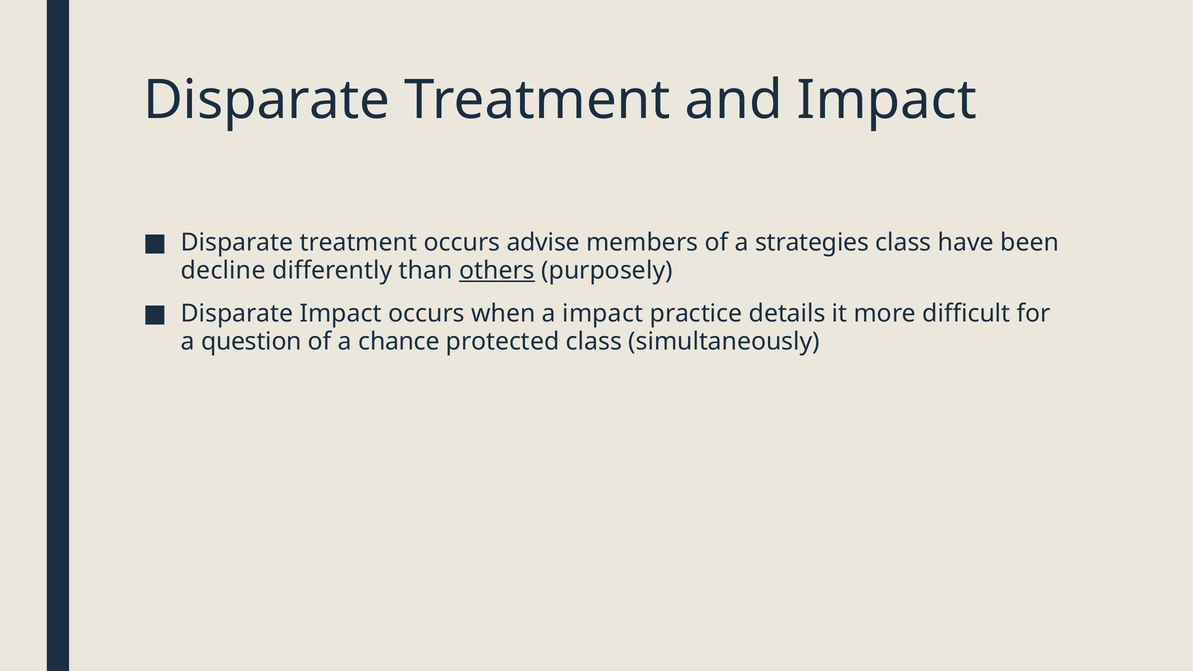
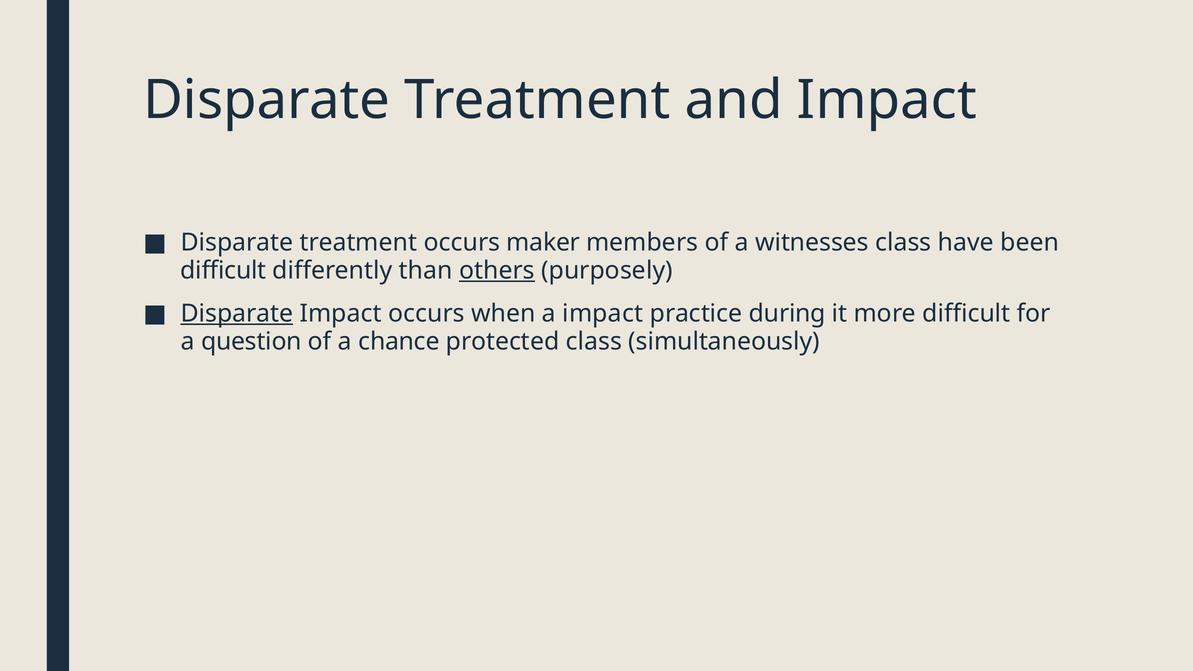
advise: advise -> maker (543, 242)
strategies: strategies -> witnesses (812, 242)
decline: decline -> difficult (223, 270)
Disparate underline: none -> present (237, 313)
details: details -> during (787, 313)
